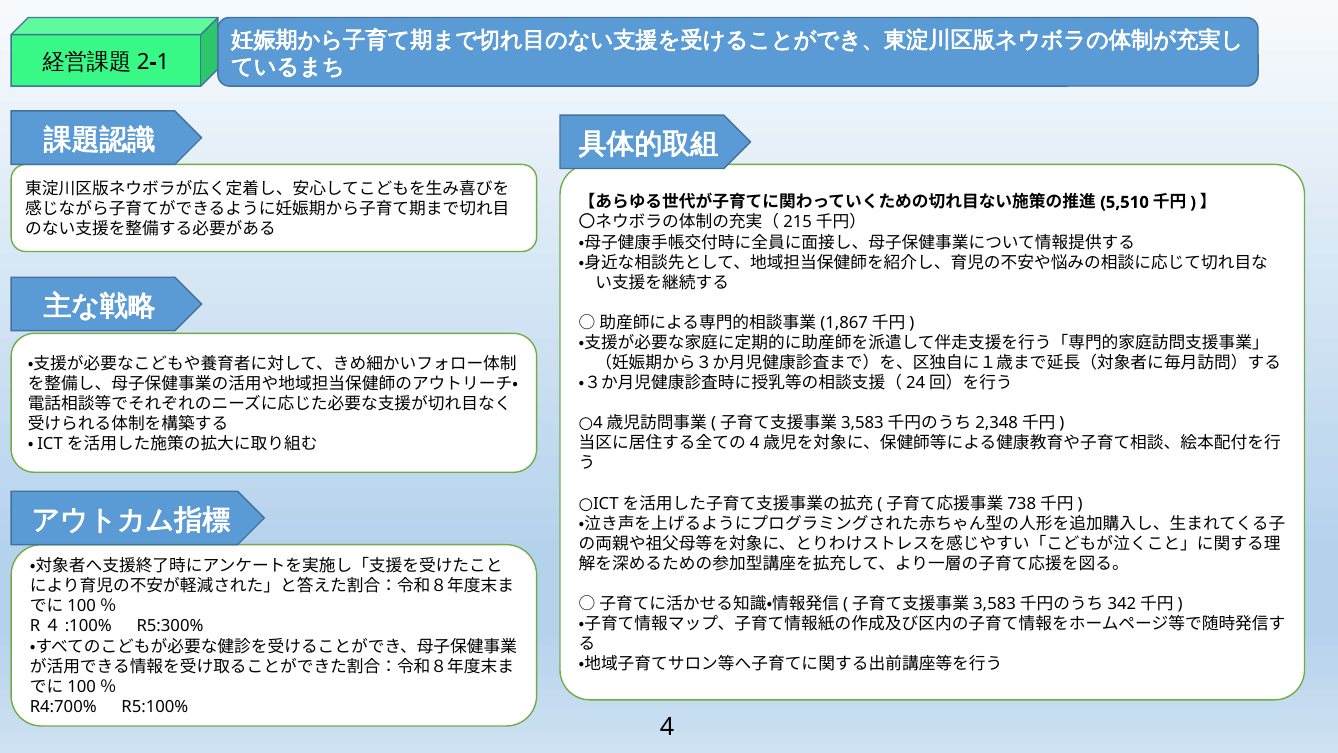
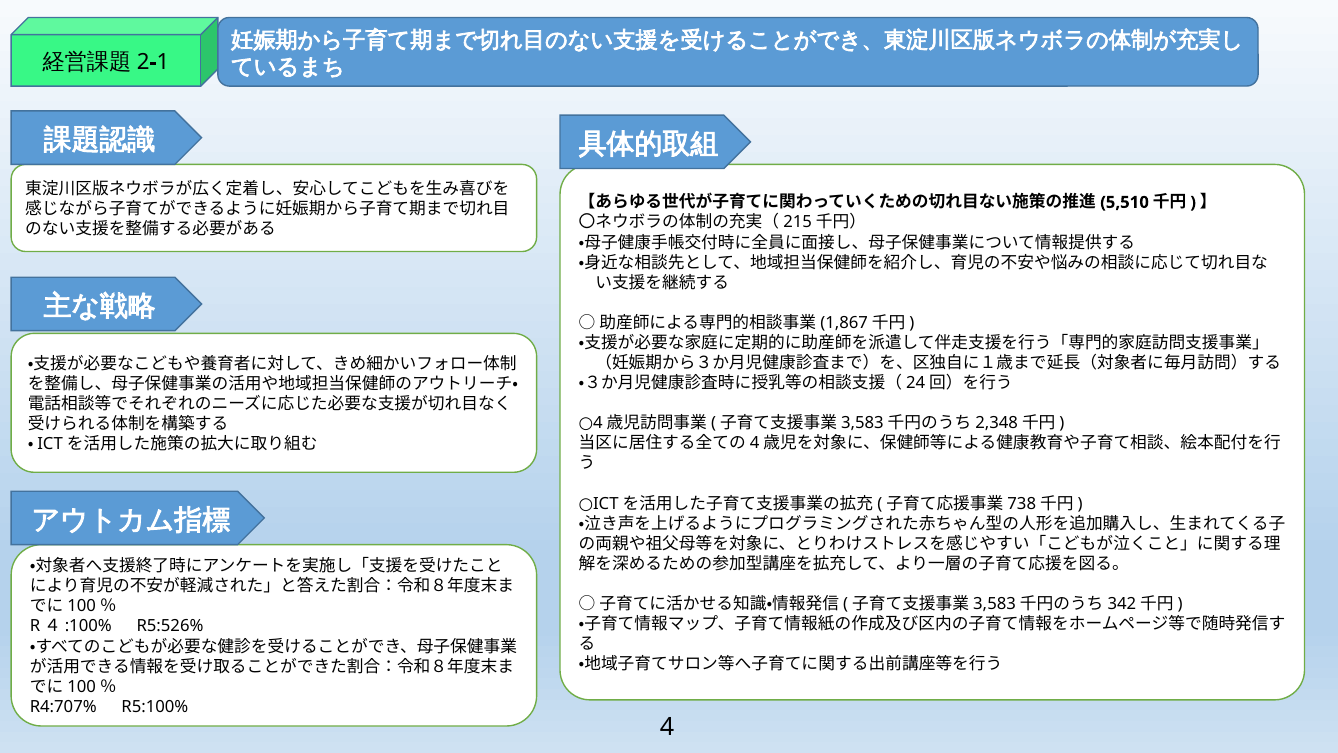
R5:300%: R5:300% -> R5:526% (170, 626)
R4:700%: R4:700% -> R4:707% (63, 706)
